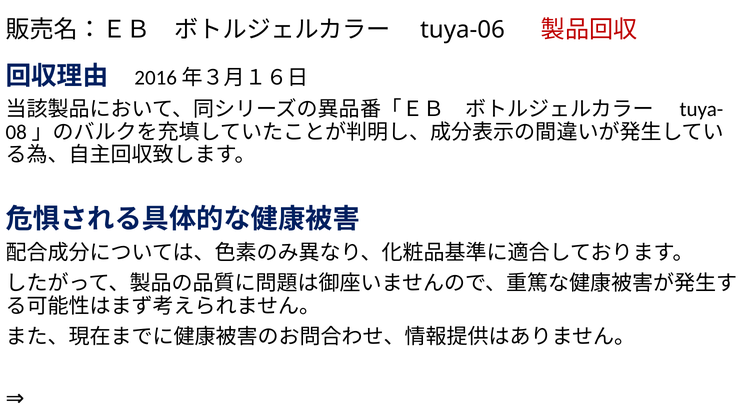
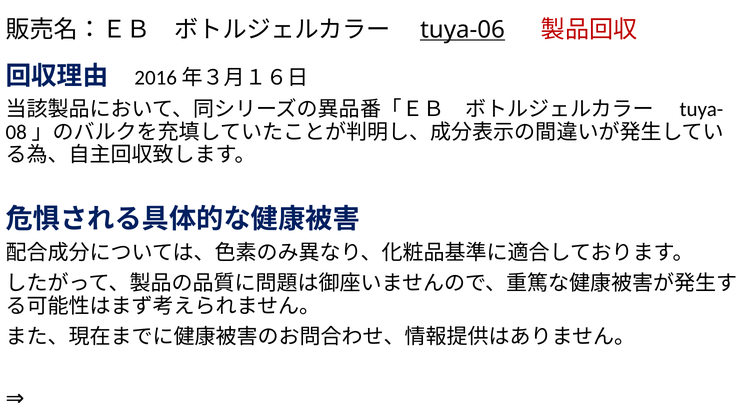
tuya-06 underline: none -> present (463, 30)
